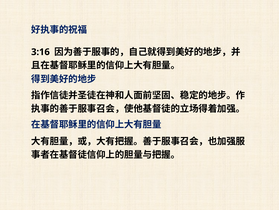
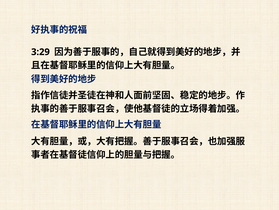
3:16: 3:16 -> 3:29 (40, 52)
